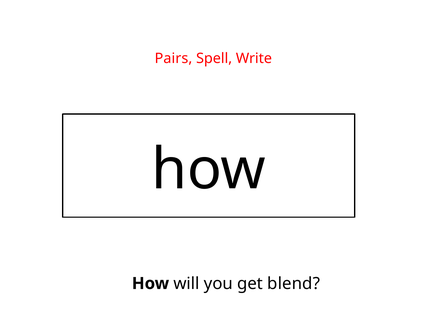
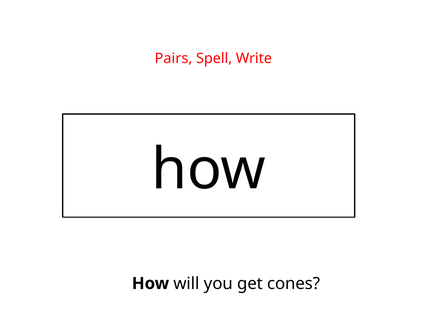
blend: blend -> cones (294, 284)
